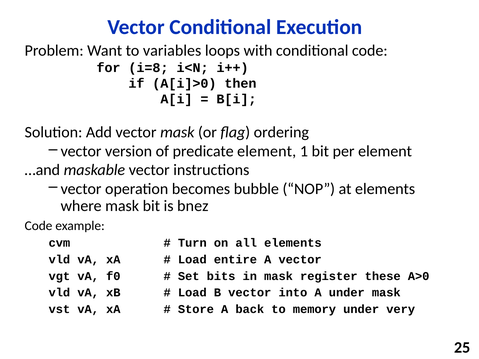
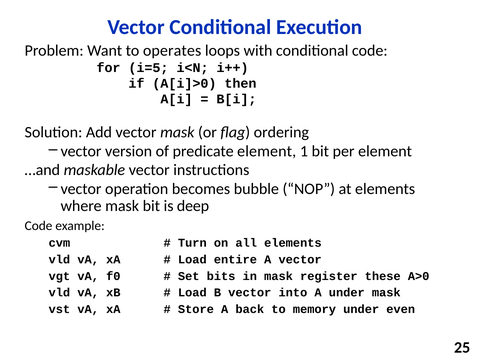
variables: variables -> operates (172, 51)
i=8: i=8 -> i=5 (148, 68)
bnez: bnez -> deep (193, 206)
very: very -> even (401, 309)
